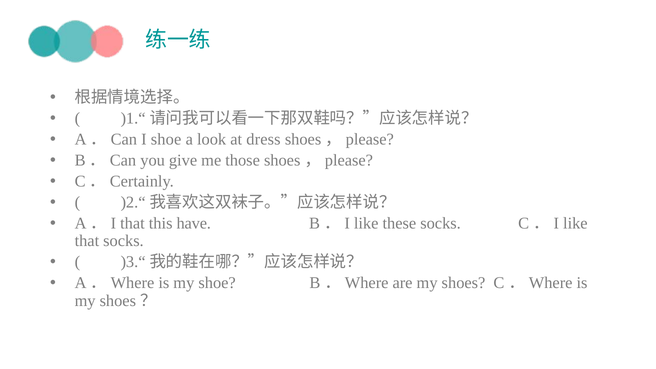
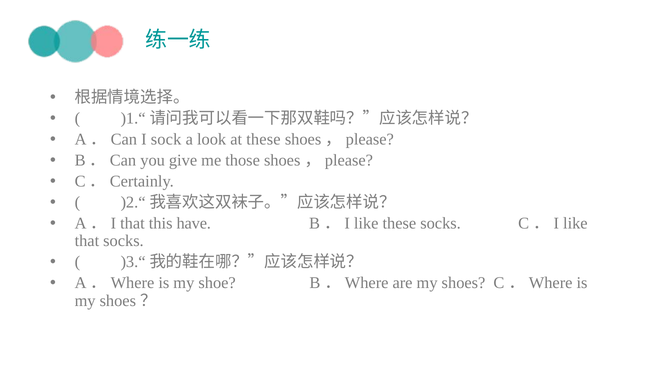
I shoe: shoe -> sock (166, 139)
at dress: dress -> these (263, 139)
